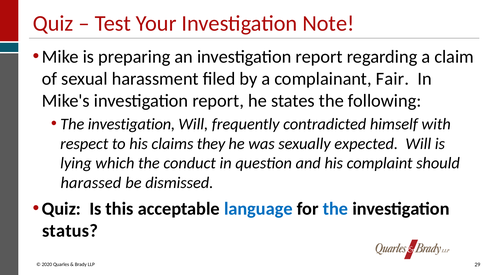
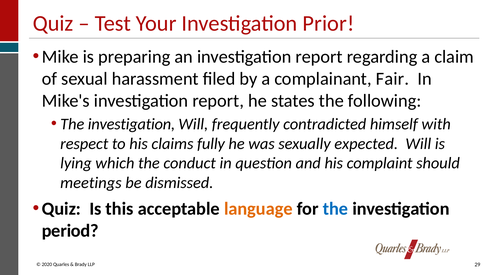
Note: Note -> Prior (328, 24)
they: they -> fully (211, 144)
harassed: harassed -> meetings (91, 183)
language colour: blue -> orange (258, 209)
status: status -> period (70, 231)
